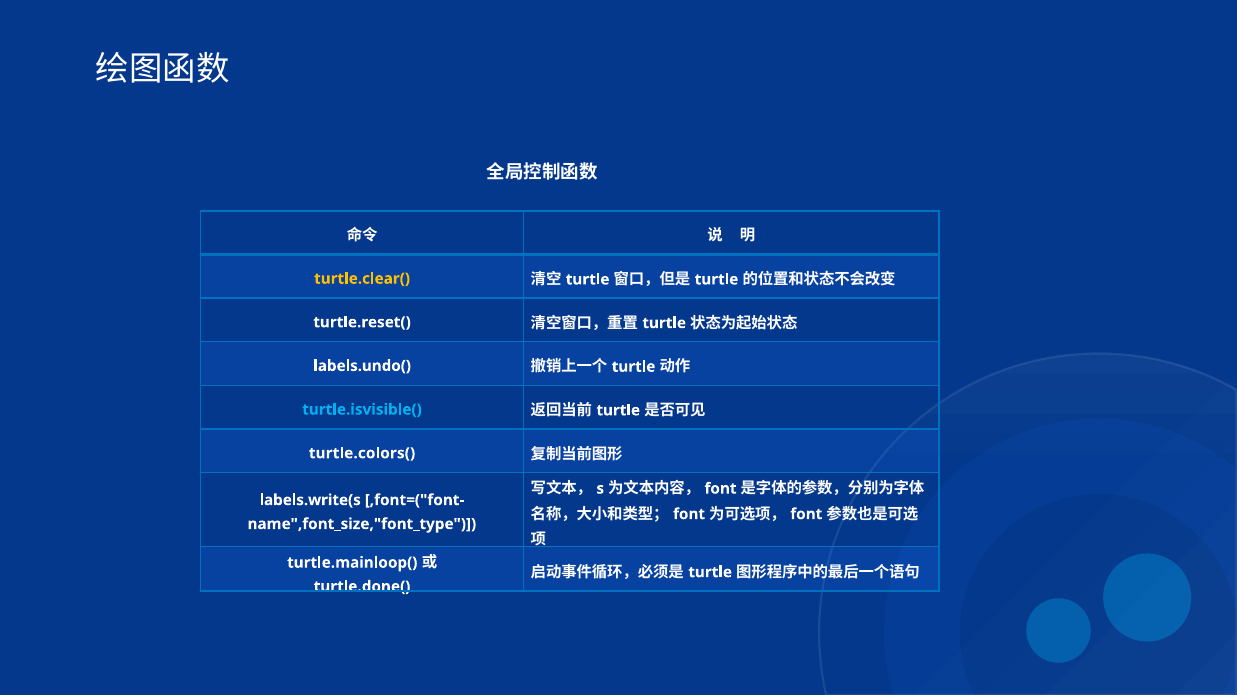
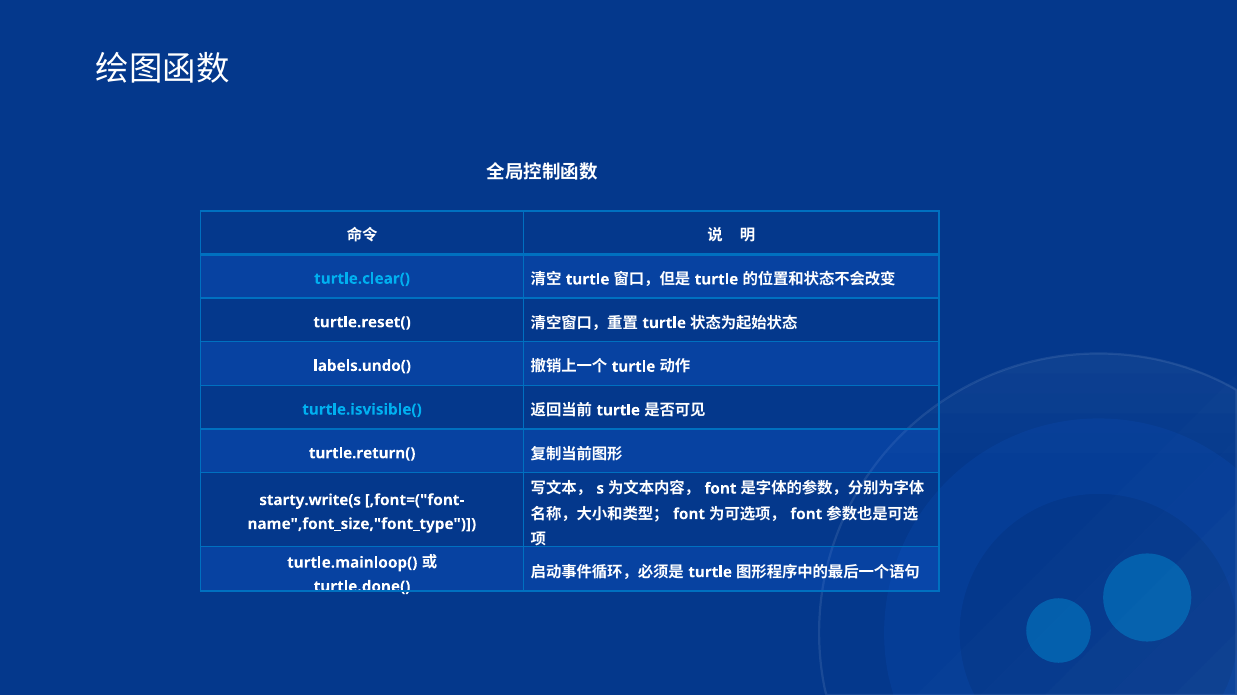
turtle.clear( colour: yellow -> light blue (362, 279)
turtle.colors(: turtle.colors( -> turtle.return( (362, 453)
labels.write(s: labels.write(s -> starty.write(s (310, 500)
